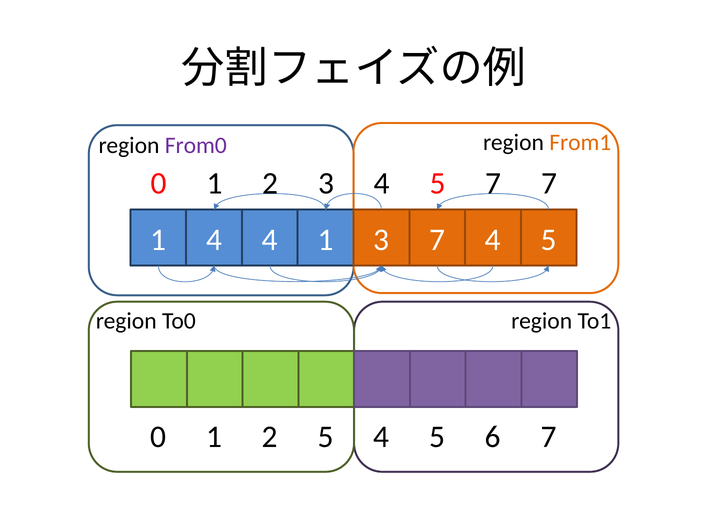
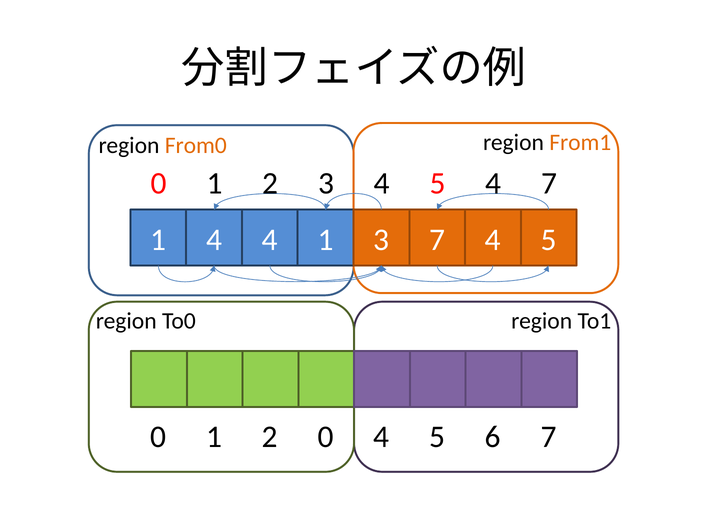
From0 colour: purple -> orange (196, 145)
5 7: 7 -> 4 (493, 184)
2 5: 5 -> 0 (326, 437)
